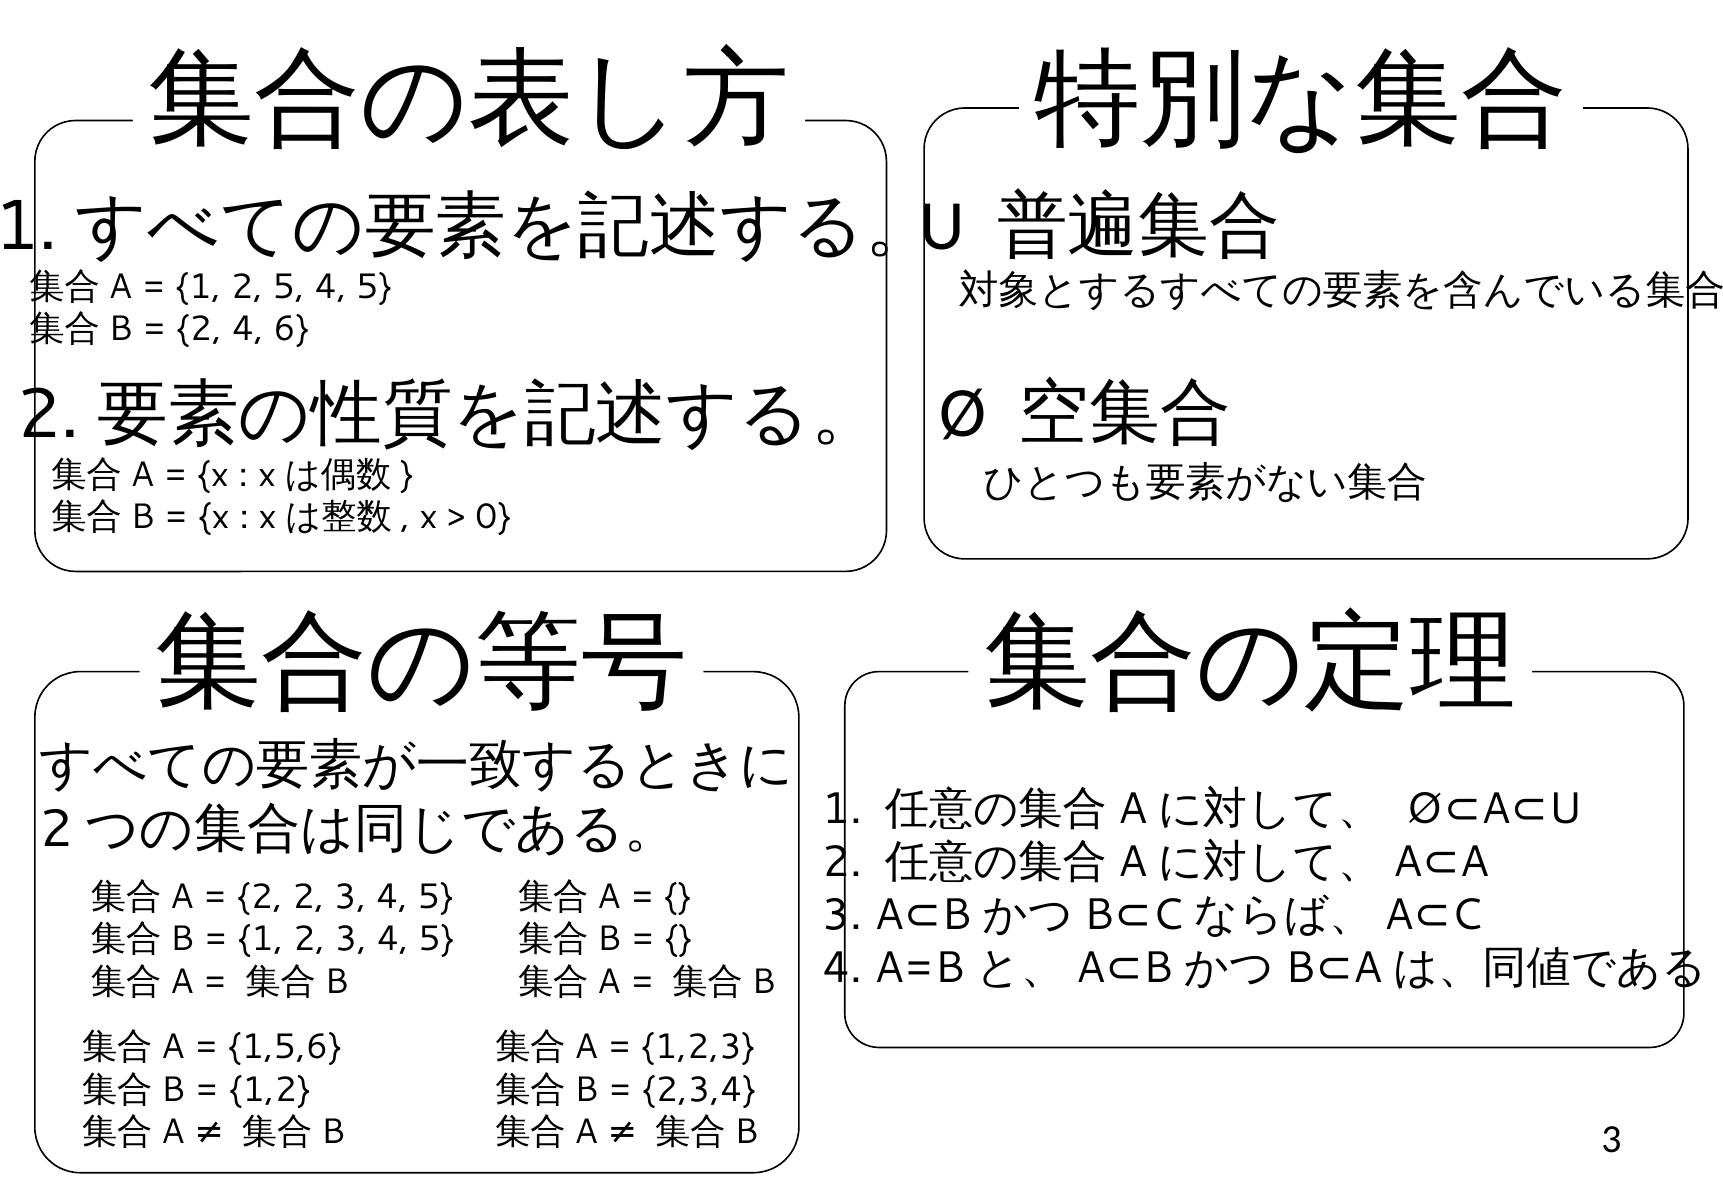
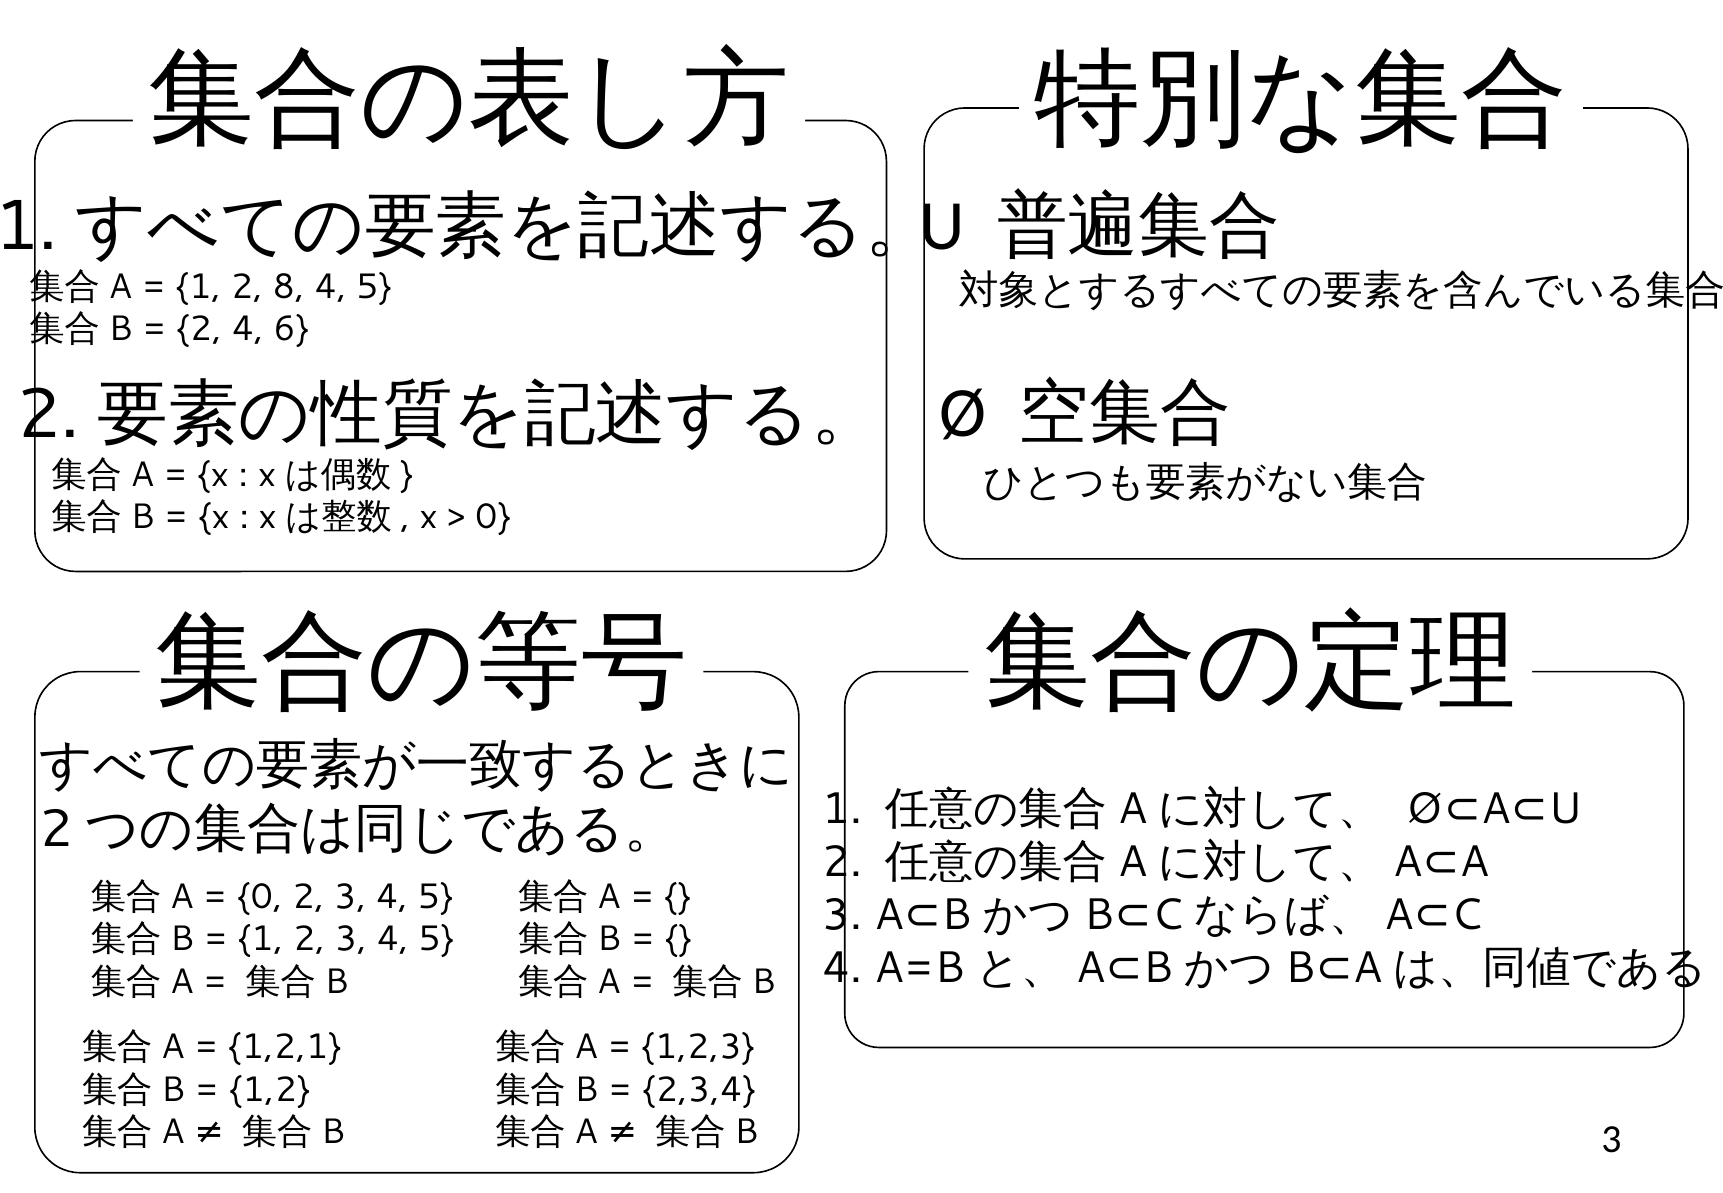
2 5: 5 -> 8 (289, 287)
2: 2 -> 0 (260, 897)
1,5,6: 1,5,6 -> 1,2,1 (285, 1047)
